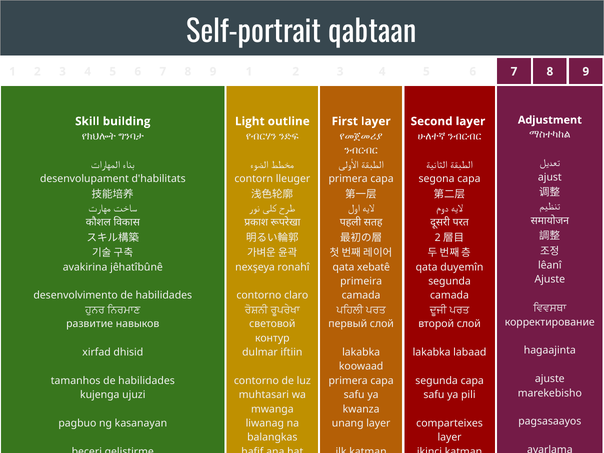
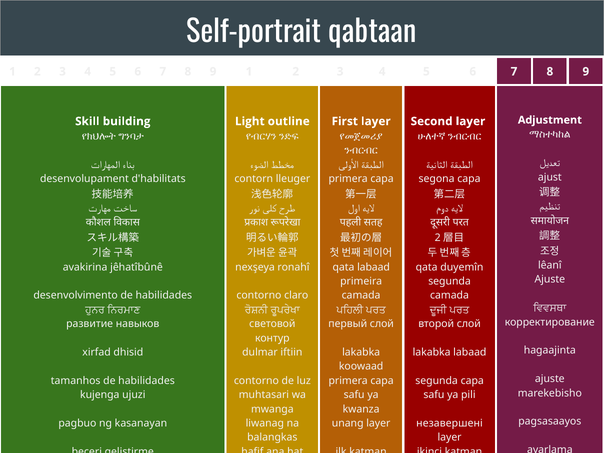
qata xebatê: xebatê -> labaad (374, 267)
comparteixes: comparteixes -> незавершені (450, 423)
